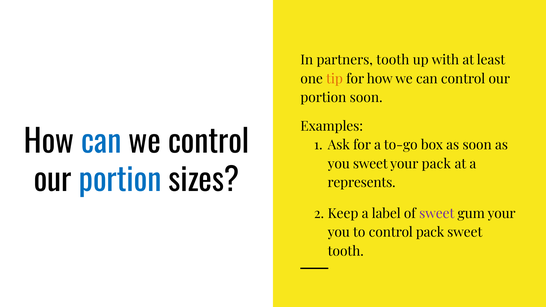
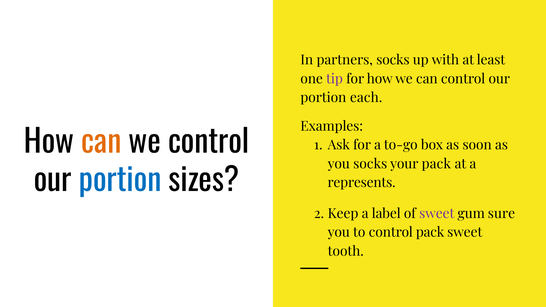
partners tooth: tooth -> socks (393, 60)
tip colour: orange -> purple (335, 79)
portion soon: soon -> each (366, 98)
can colour: blue -> orange (101, 143)
you sweet: sweet -> socks (370, 164)
gum your: your -> sure (501, 214)
